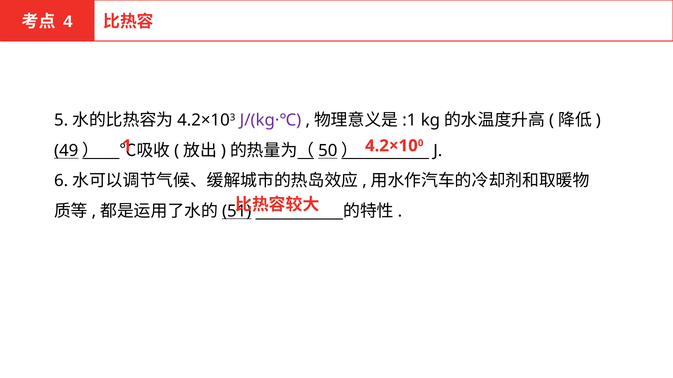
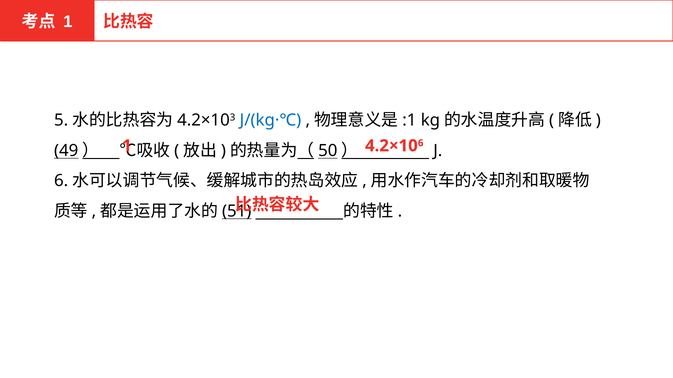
4: 4 -> 1 (68, 22)
J/(kg·℃ colour: purple -> blue (270, 121)
0: 0 -> 6 (421, 143)
